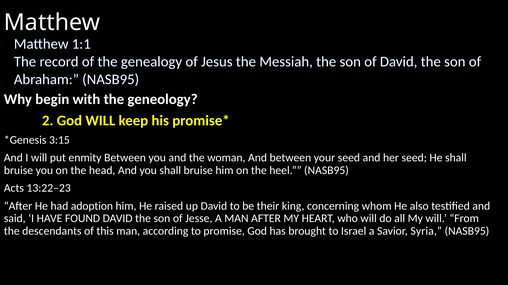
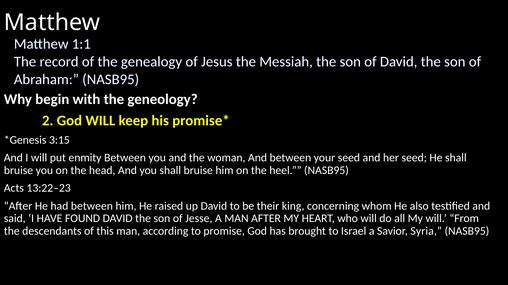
had adoption: adoption -> between (92, 206)
